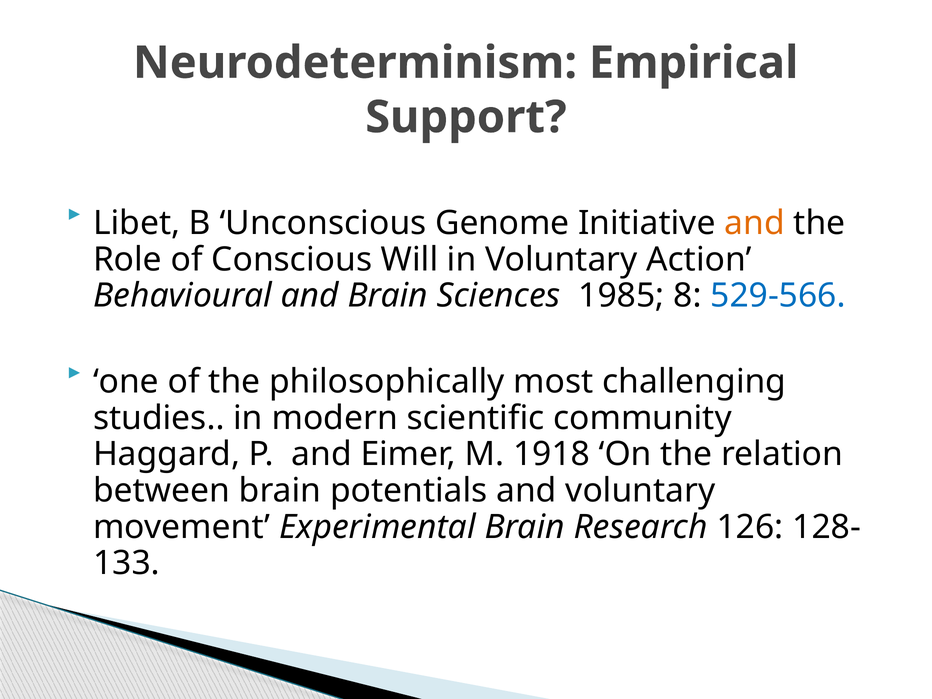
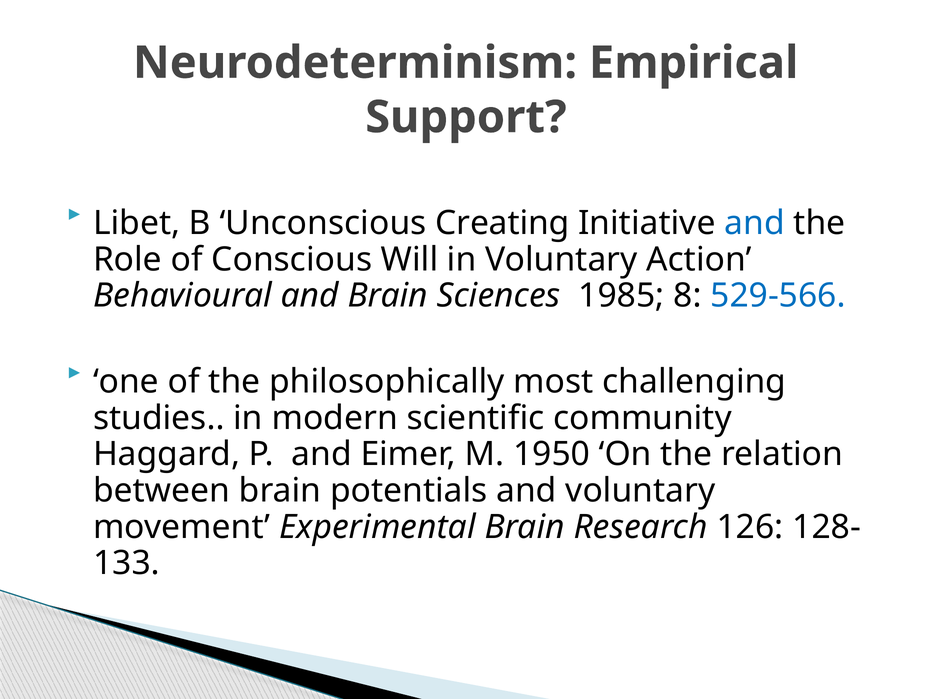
Genome: Genome -> Creating (502, 223)
and colour: orange -> blue (754, 223)
1918: 1918 -> 1950 (552, 454)
